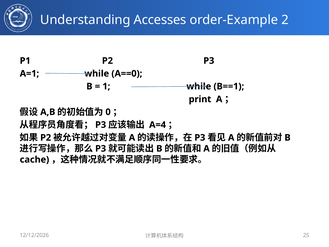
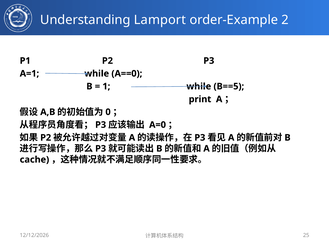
Accesses: Accesses -> Lamport (160, 20)
B==1: B==1 -> B==5 (229, 86)
A=4: A=4 -> A=0 (158, 125)
